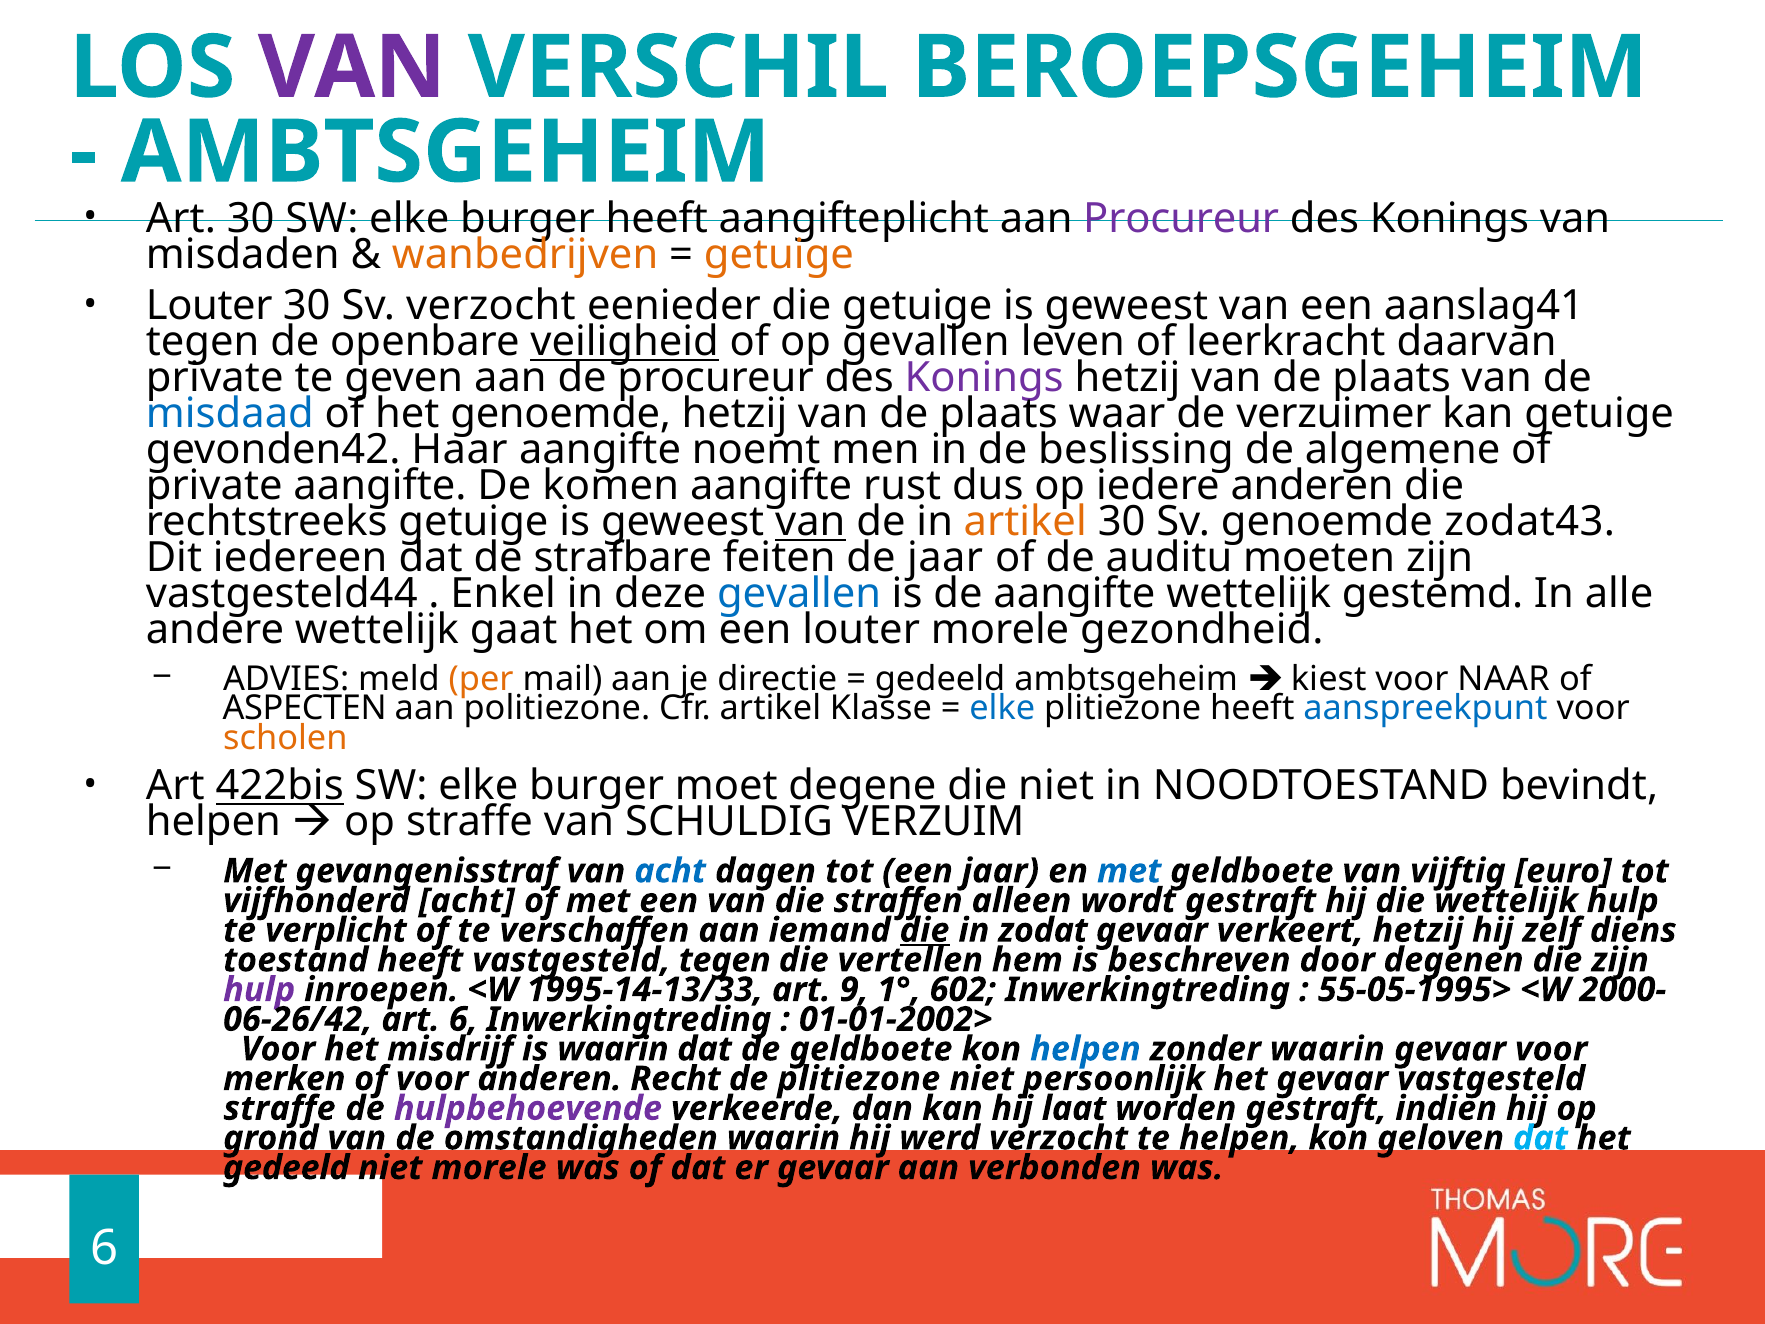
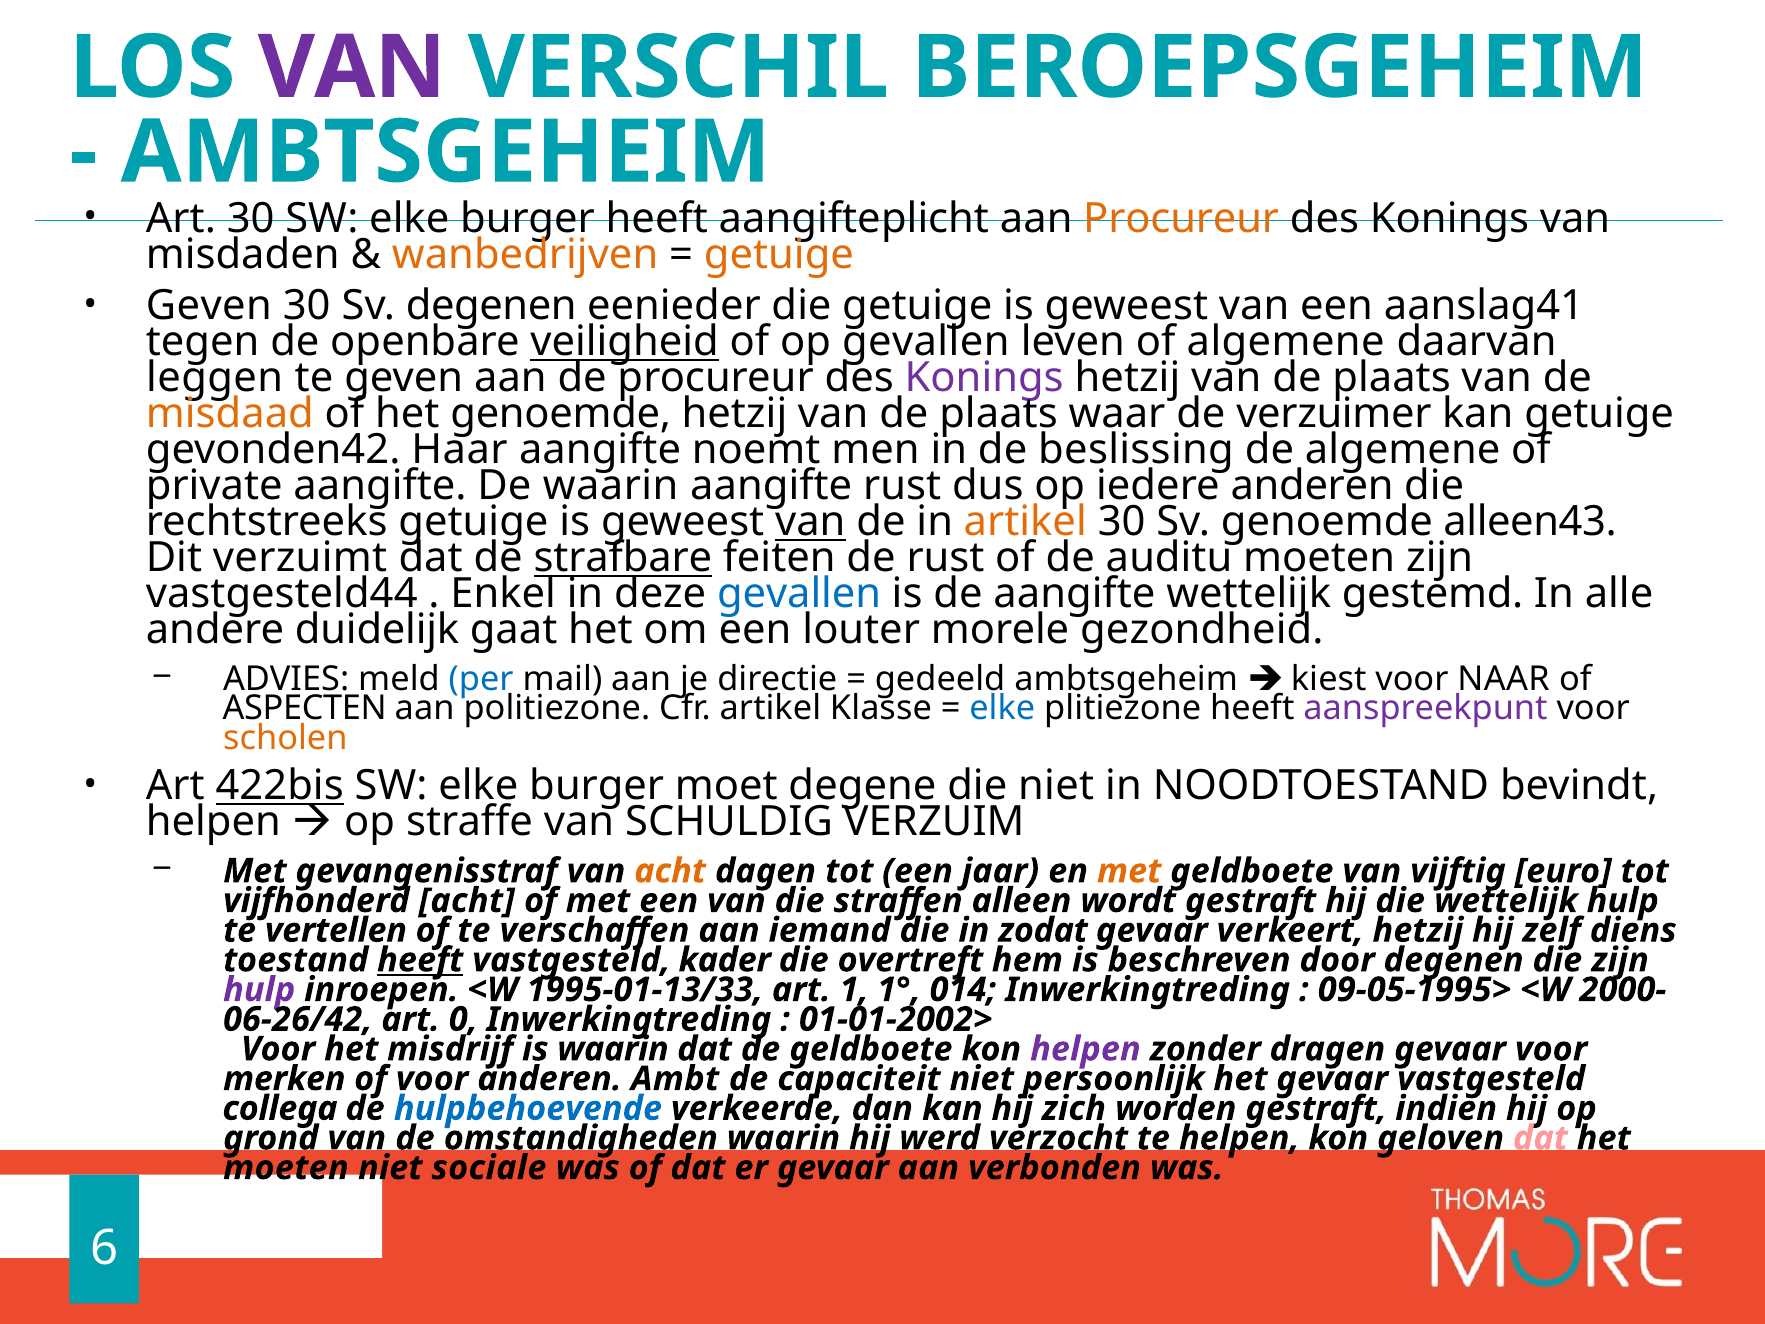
Procureur colour: purple -> orange (1181, 218)
Louter: Louter -> Geven (209, 306)
Sv verzocht: verzocht -> degenen (491, 306)
of leerkracht: leerkracht -> algemene (1286, 342)
private: private -> leggen (215, 378)
misdaad colour: blue -> orange (230, 414)
De komen: komen -> waarin (611, 486)
zodat43: zodat43 -> alleen43 (1530, 522)
iedereen: iedereen -> verzuimt (300, 558)
strafbare underline: none -> present (623, 558)
de jaar: jaar -> rust (945, 558)
andere wettelijk: wettelijk -> duidelijk (377, 630)
per colour: orange -> blue (481, 679)
aanspreekpunt colour: blue -> purple (1426, 708)
acht colour: blue -> orange (670, 871)
met colour: blue -> orange (1129, 871)
verplicht: verplicht -> vertellen (336, 930)
die underline: present -> none (925, 930)
heeft underline: none -> present (420, 960)
vastgesteld tegen: tegen -> kader (725, 960)
vertellen: vertellen -> overtreft (910, 960)
1995-14-13/33: 1995-14-13/33 -> 1995-01-13/33 (645, 990)
9: 9 -> 1 (854, 990)
602: 602 -> 014 (963, 990)
55-05-1995>: 55-05-1995> -> 09-05-1995> (1415, 990)
art 6: 6 -> 0 (463, 1019)
helpen colour: blue -> purple (1085, 1049)
zonder waarin: waarin -> dragen (1327, 1049)
Recht: Recht -> Ambt (675, 1079)
de plitiezone: plitiezone -> capaciteit (859, 1079)
straffe: straffe -> collega (280, 1108)
hulpbehoevende colour: purple -> blue (528, 1108)
laat: laat -> zich (1074, 1108)
dat colour: light blue -> pink (1540, 1138)
gedeeld: gedeeld -> moeten (286, 1168)
niet morele: morele -> sociale (489, 1168)
